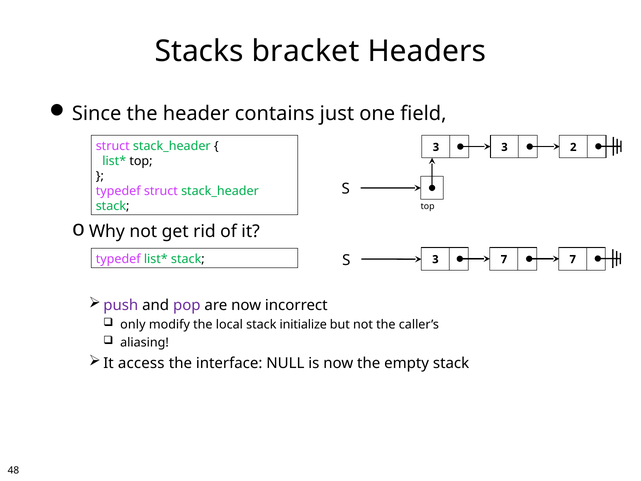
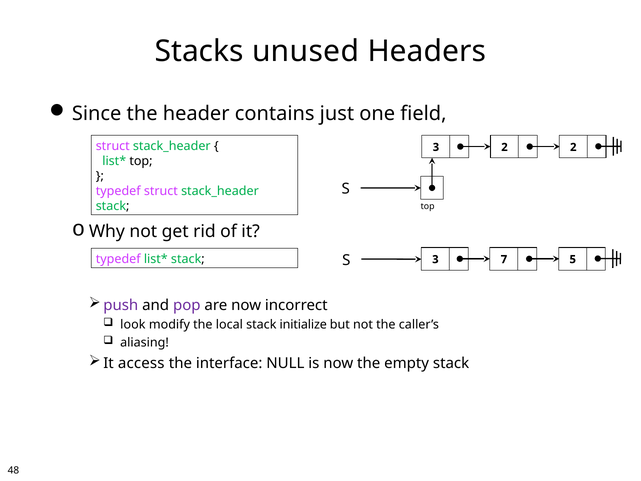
bracket: bracket -> unused (306, 52)
3 3: 3 -> 2 (505, 147)
7 7: 7 -> 5 (573, 259)
only: only -> look (133, 324)
